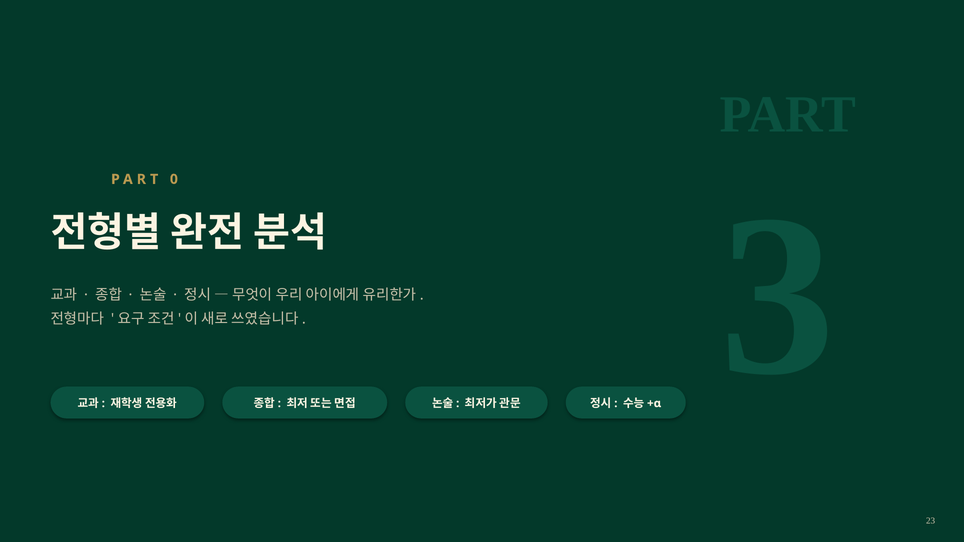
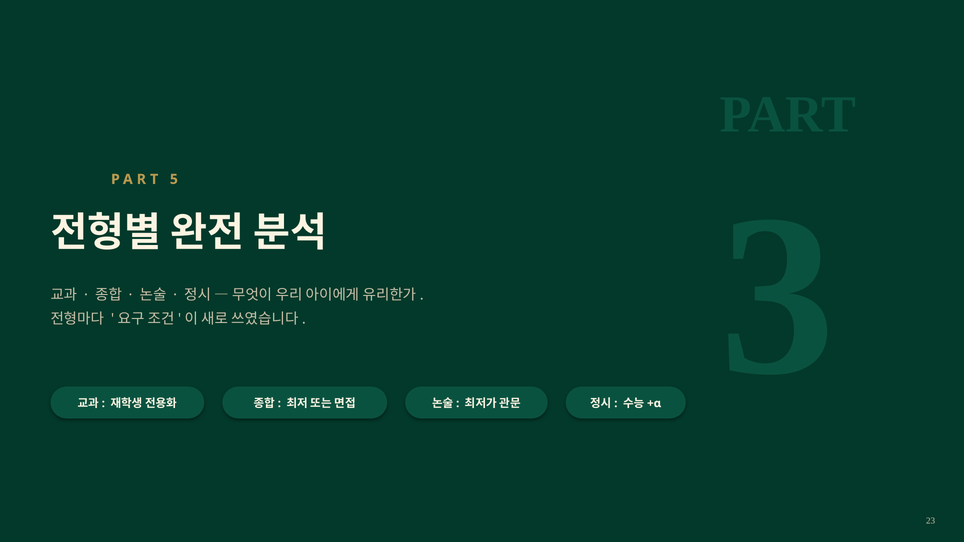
0: 0 -> 5 (174, 179)
